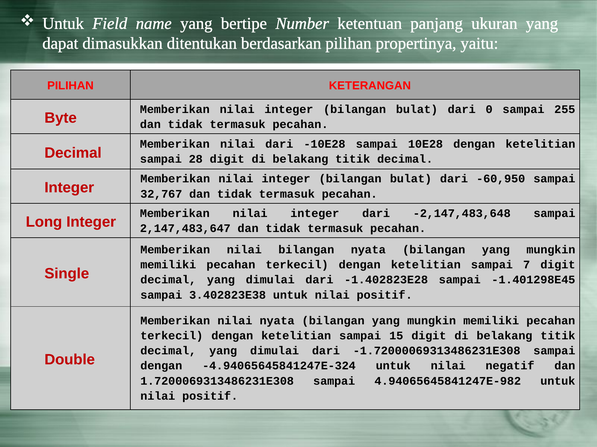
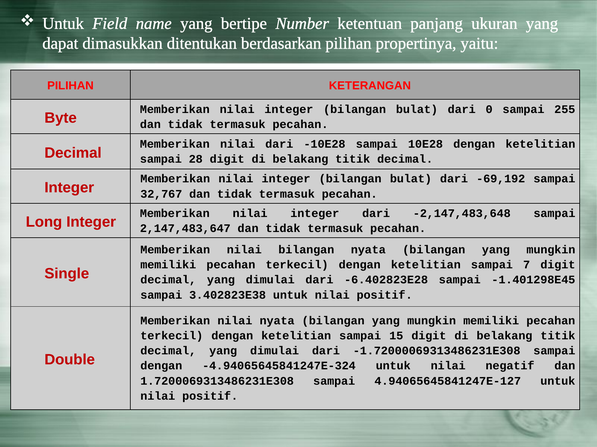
-60,950: -60,950 -> -69,192 (501, 179)
-1.402823E28: -1.402823E28 -> -6.402823E28 (386, 280)
4.94065645841247E-982: 4.94065645841247E-982 -> 4.94065645841247E-127 (448, 382)
